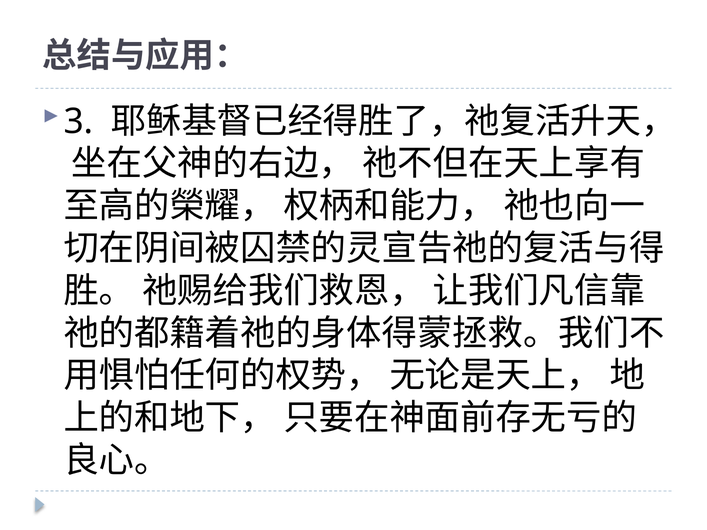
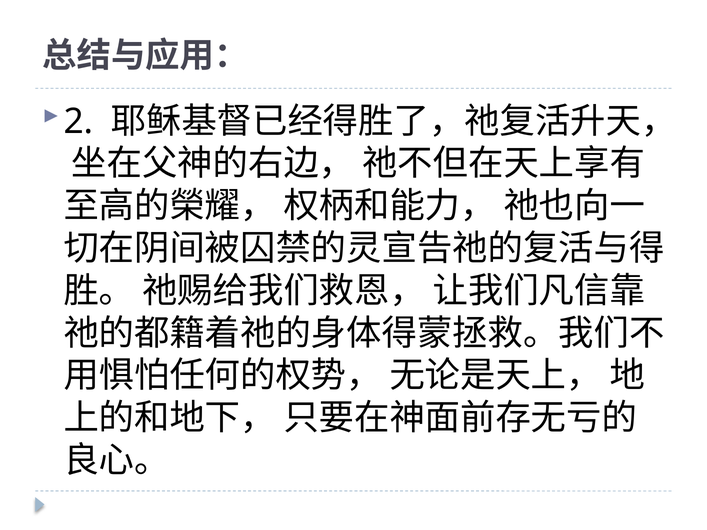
3: 3 -> 2 (78, 121)
